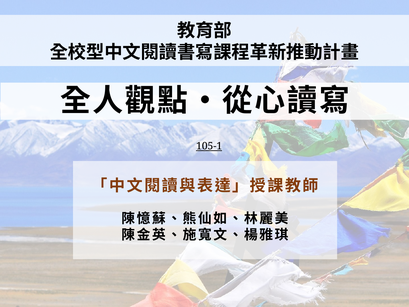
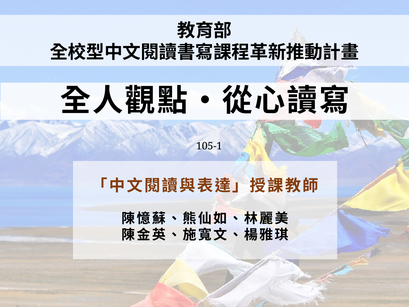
105-1 underline: present -> none (209, 146)
